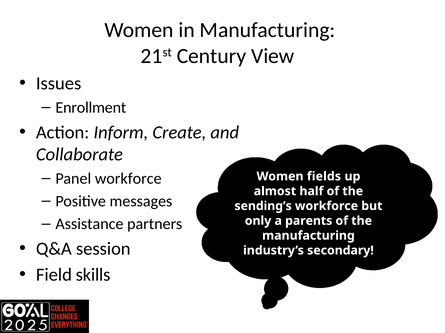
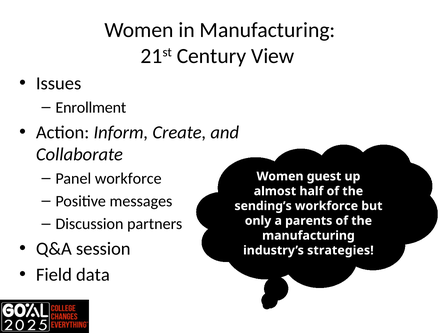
fields: fields -> guest (324, 177)
Assistance: Assistance -> Discussion (89, 224)
secondary: secondary -> strategies (340, 251)
skills: skills -> data (93, 275)
